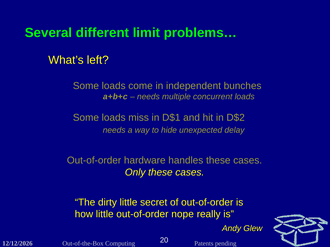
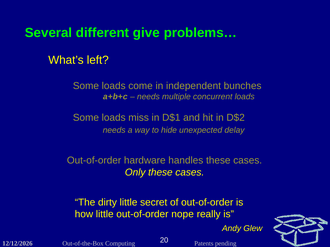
limit: limit -> give (146, 33)
